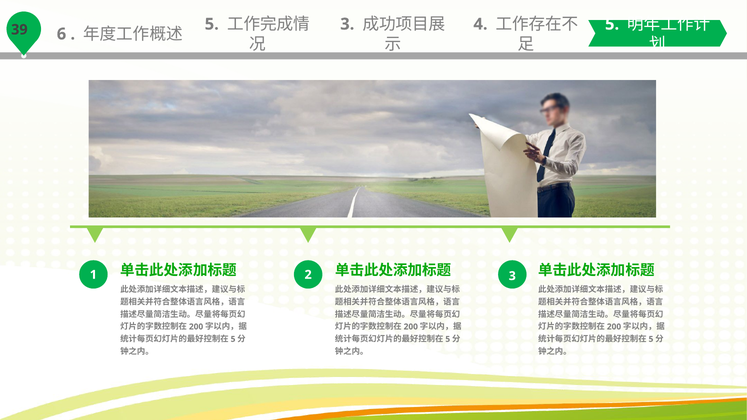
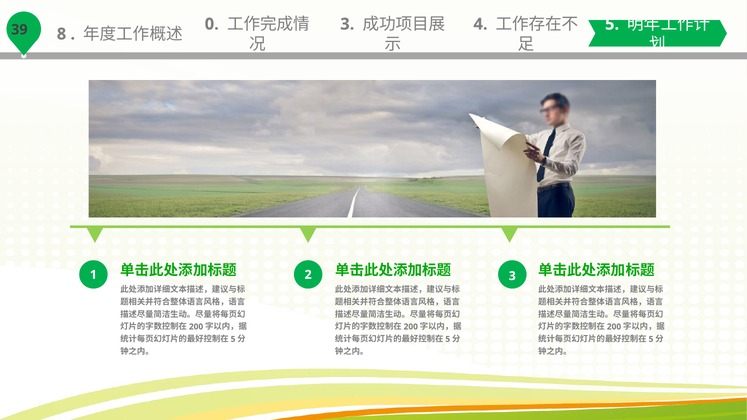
6: 6 -> 8 (62, 34)
5: 5 -> 0 (212, 24)
